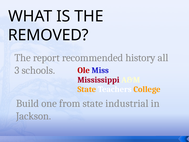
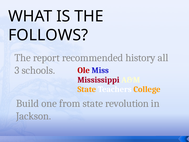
REMOVED: REMOVED -> FOLLOWS (48, 35)
industrial: industrial -> revolution (127, 103)
